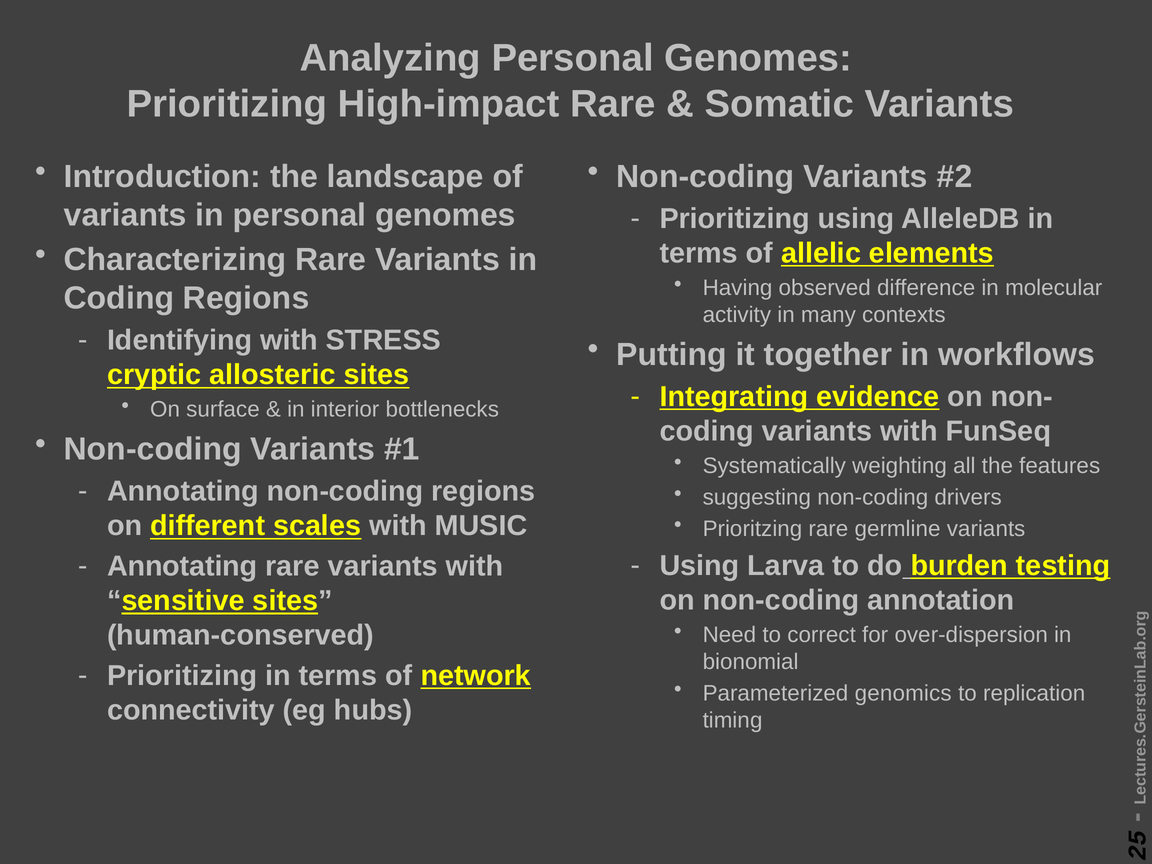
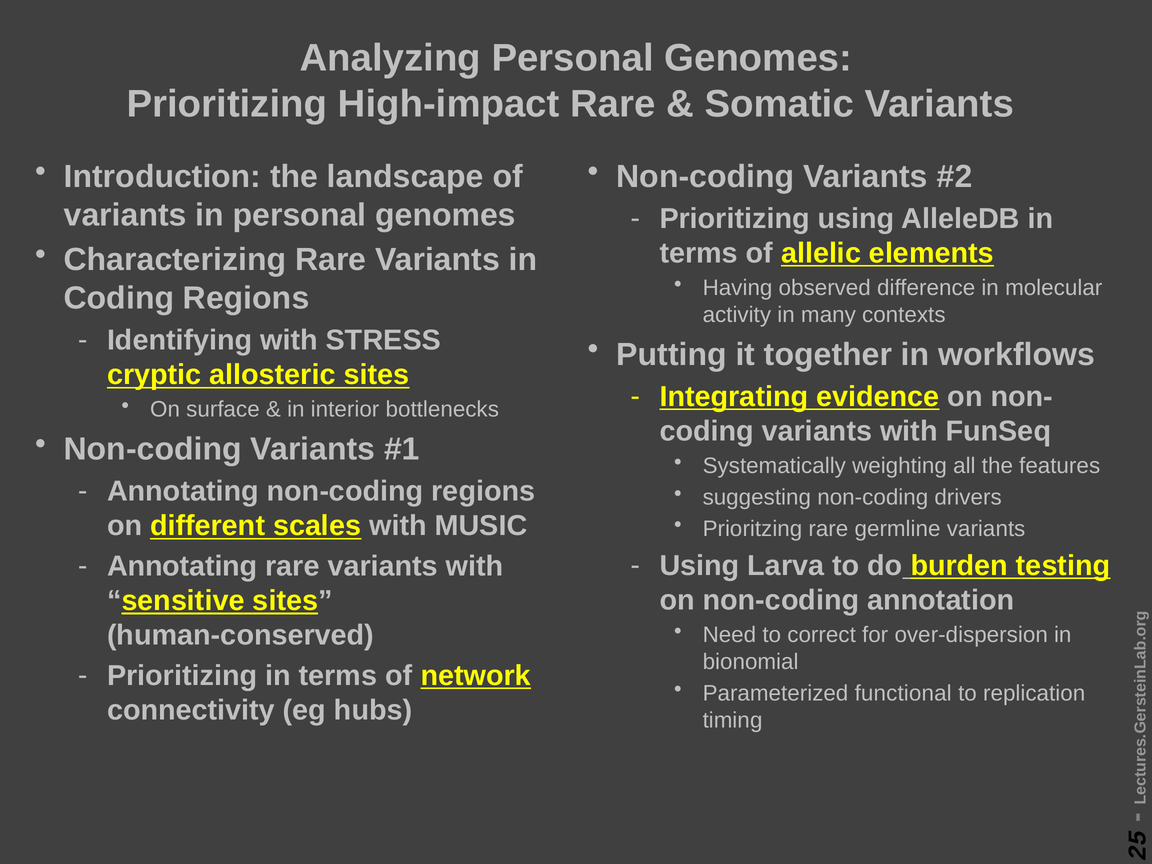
genomics: genomics -> functional (903, 693)
